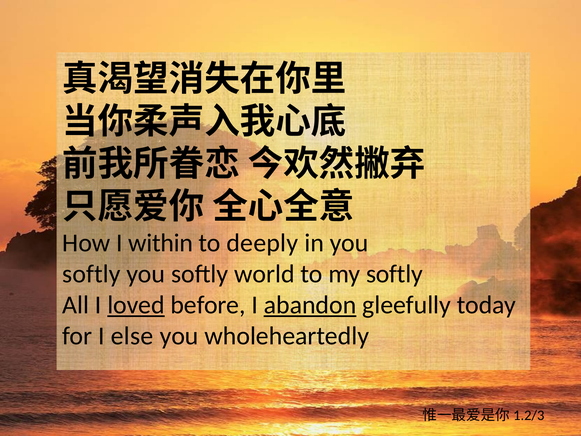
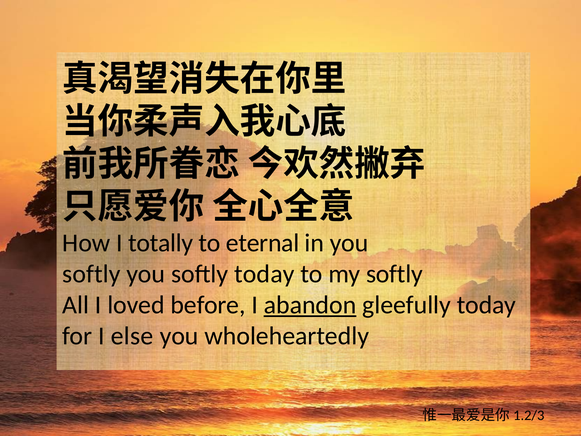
within: within -> totally (161, 243)
deeply: deeply -> eternal (263, 243)
softly world: world -> today (264, 274)
loved underline: present -> none (136, 305)
